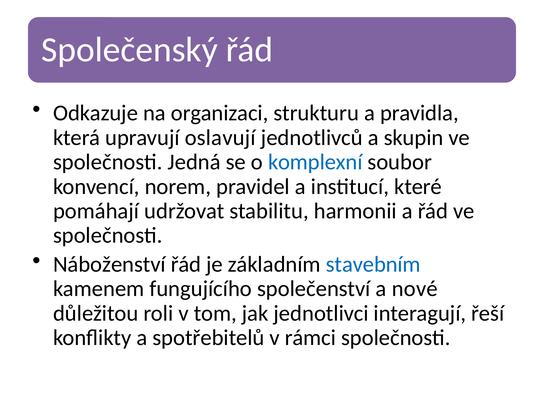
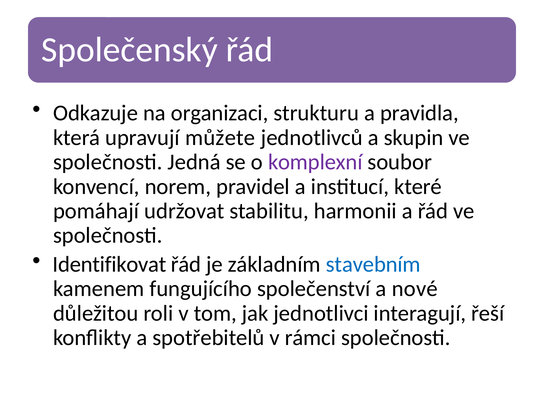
oslavují: oslavují -> můžete (220, 138)
komplexní colour: blue -> purple (315, 162)
Náboženství: Náboženství -> Identifikovat (110, 264)
